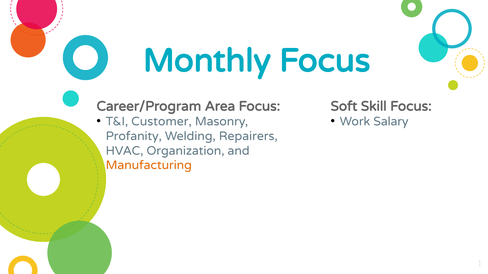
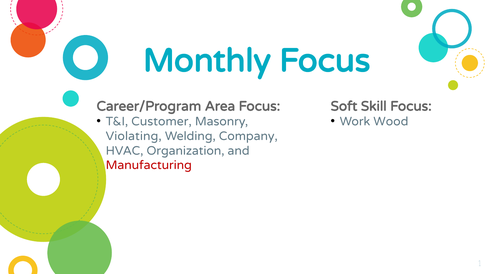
Salary: Salary -> Wood (391, 122)
Profanity: Profanity -> Violating (134, 136)
Repairers: Repairers -> Company (248, 136)
Manufacturing colour: orange -> red (149, 166)
